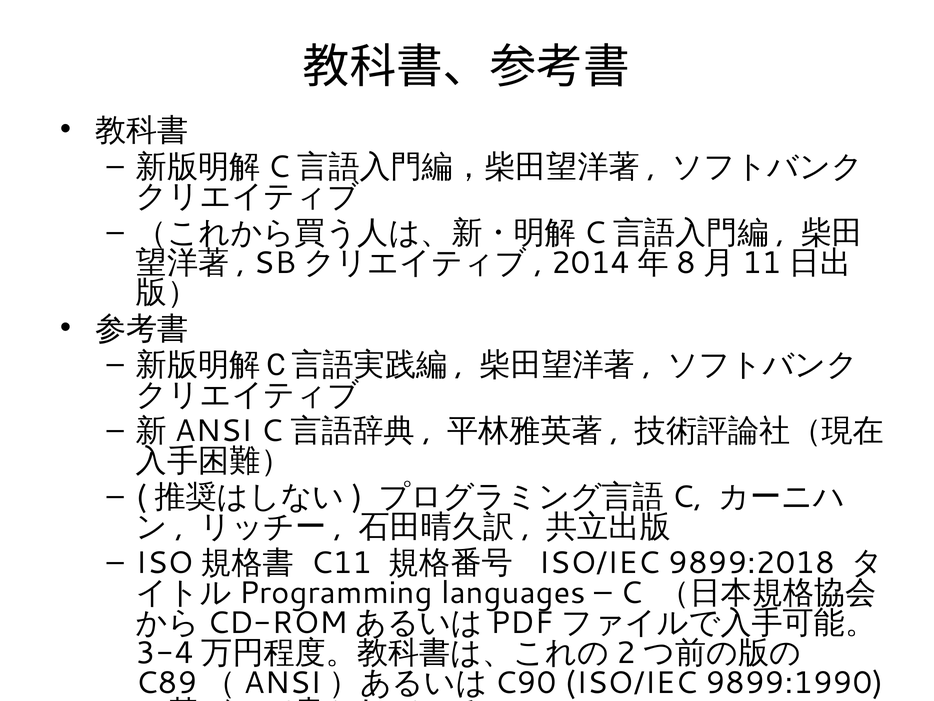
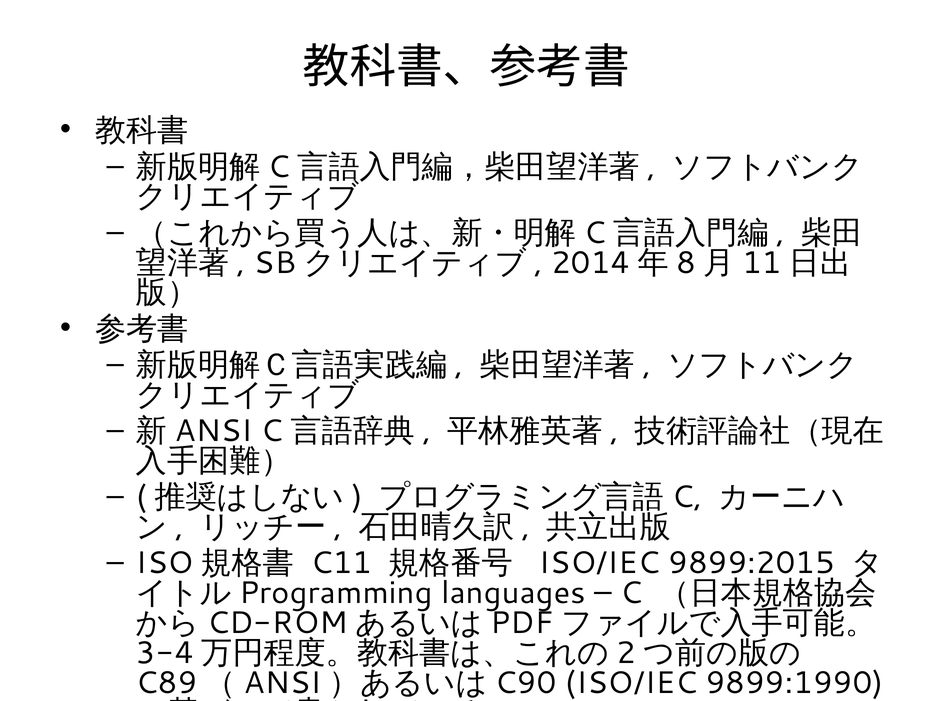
9899:2018: 9899:2018 -> 9899:2015 (752, 563)
